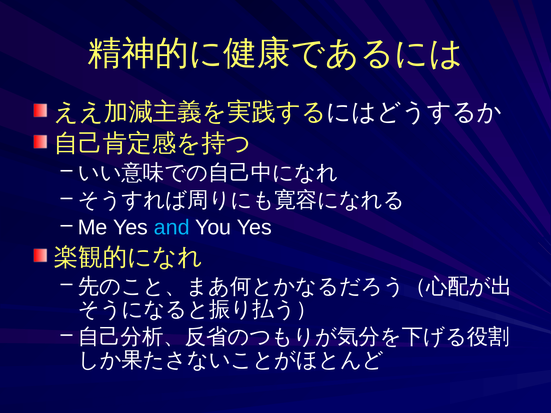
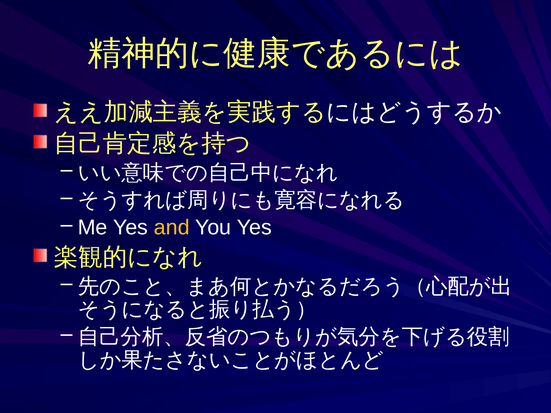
and colour: light blue -> yellow (172, 228)
